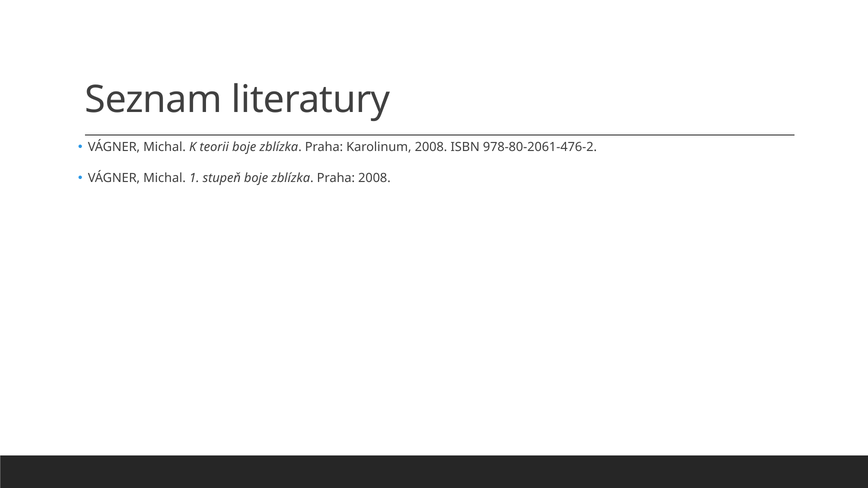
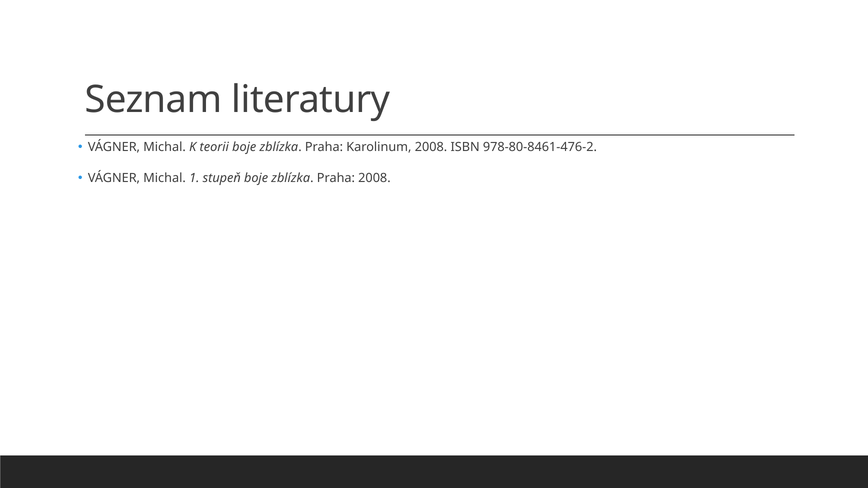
978-80-2061-476-2: 978-80-2061-476-2 -> 978-80-8461-476-2 (540, 147)
